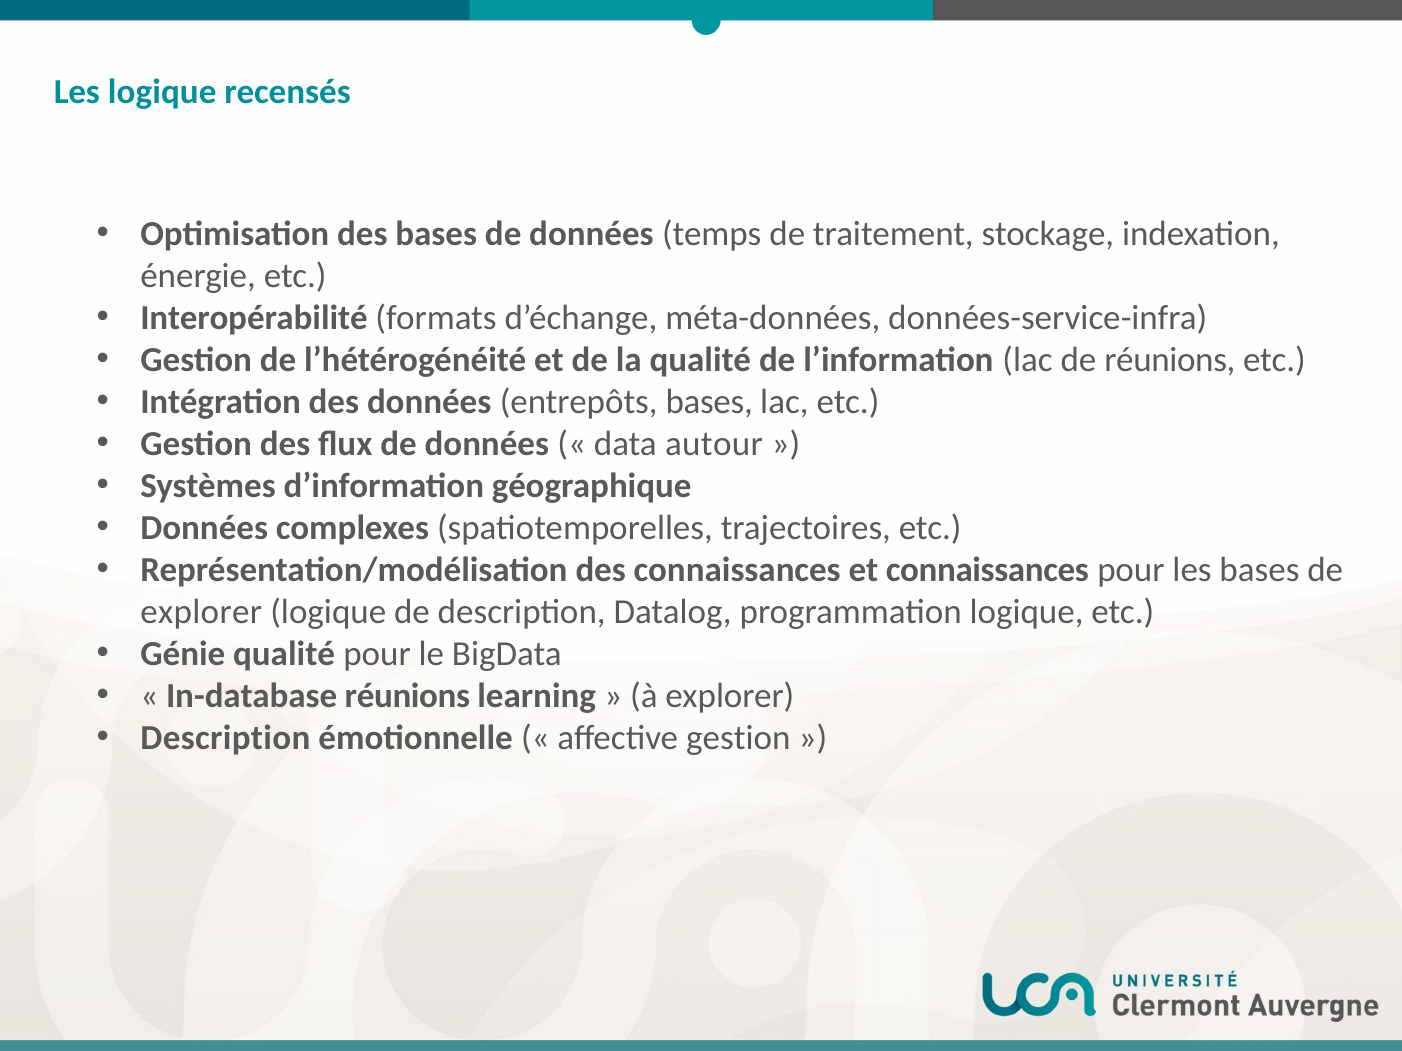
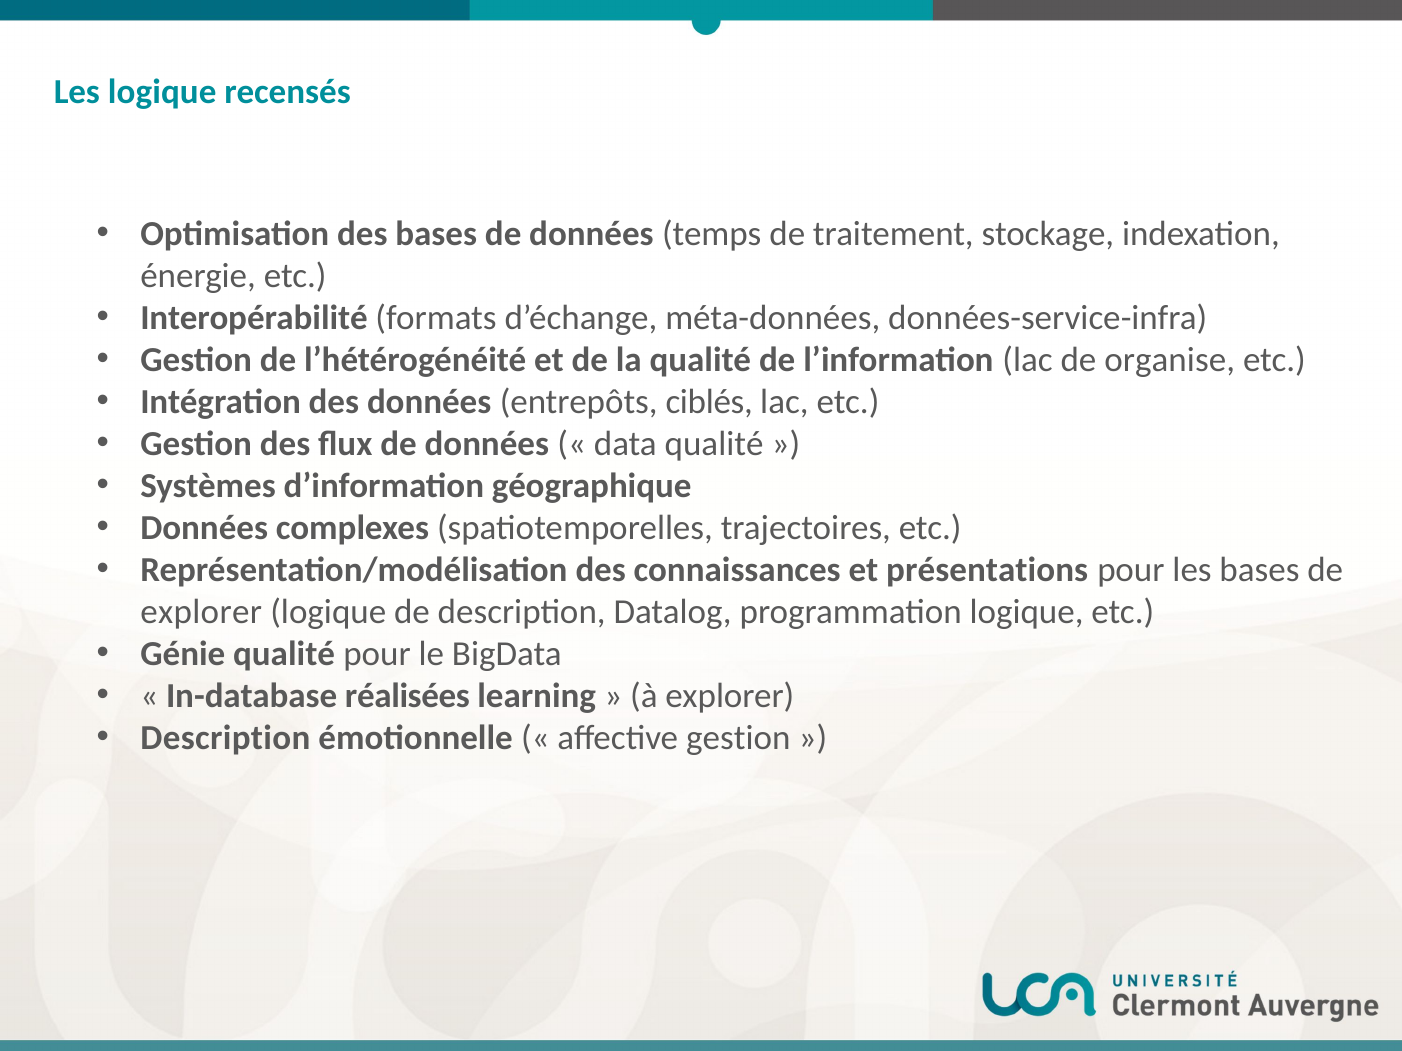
de réunions: réunions -> organise (1170, 360)
entrepôts bases: bases -> ciblés (709, 402)
data autour: autour -> qualité (714, 444)
et connaissances: connaissances -> présentations (987, 570)
In-database réunions: réunions -> réalisées (407, 696)
